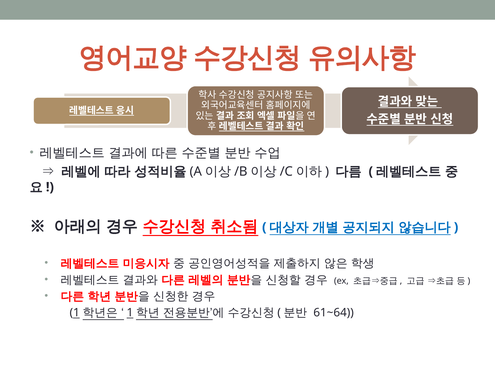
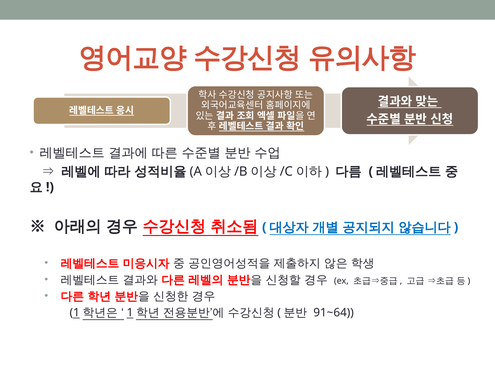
61~64: 61~64 -> 91~64 (334, 313)
